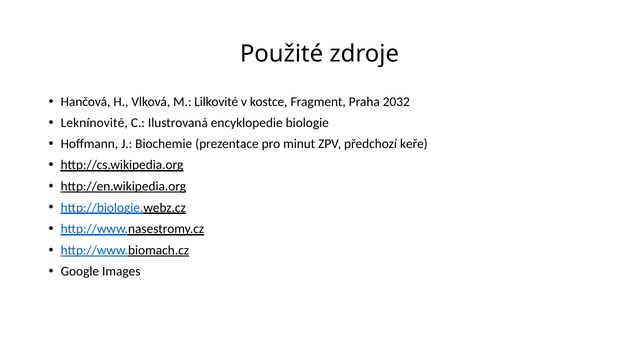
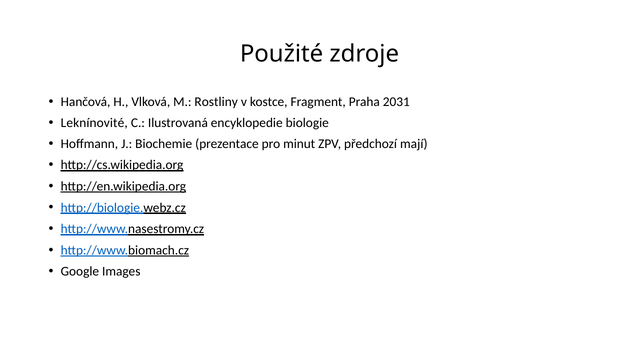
Lilkovité: Lilkovité -> Rostliny (216, 102)
2032: 2032 -> 2031 (396, 102)
keře: keře -> mají (414, 144)
